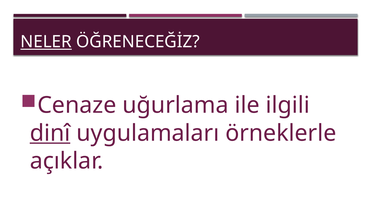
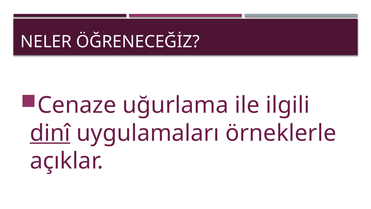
NELER underline: present -> none (46, 42)
